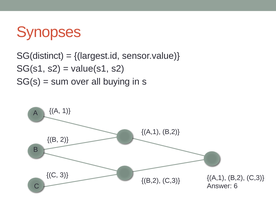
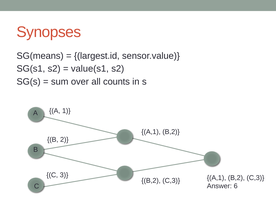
SG(distinct: SG(distinct -> SG(means (40, 56)
buying: buying -> counts (116, 82)
